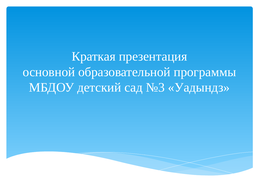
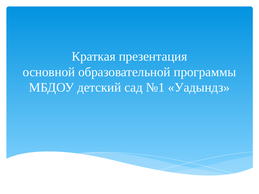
№3: №3 -> №1 (155, 88)
